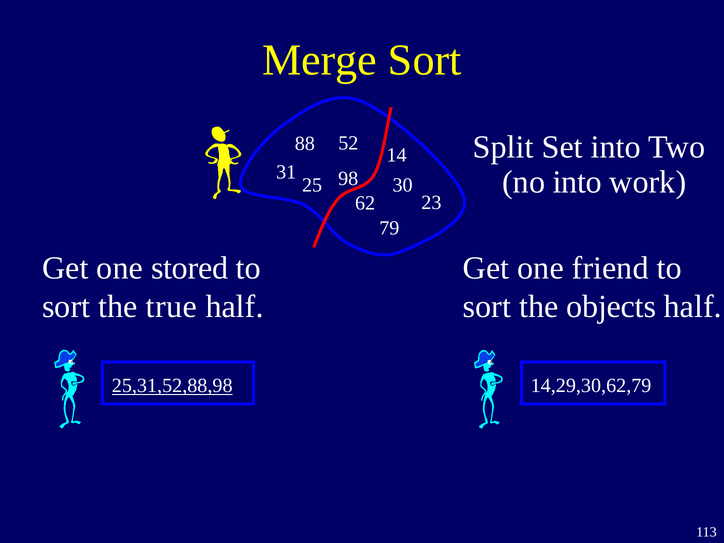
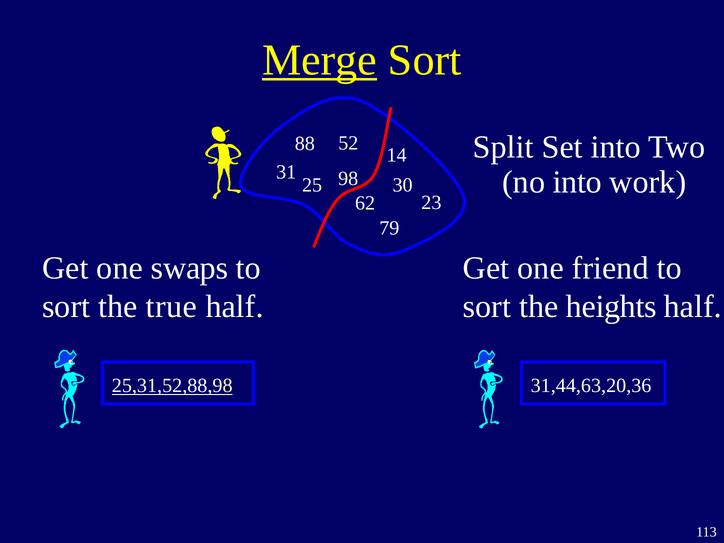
Merge underline: none -> present (320, 60)
stored: stored -> swaps (190, 268)
objects: objects -> heights (611, 307)
14,29,30,62,79: 14,29,30,62,79 -> 31,44,63,20,36 (591, 386)
